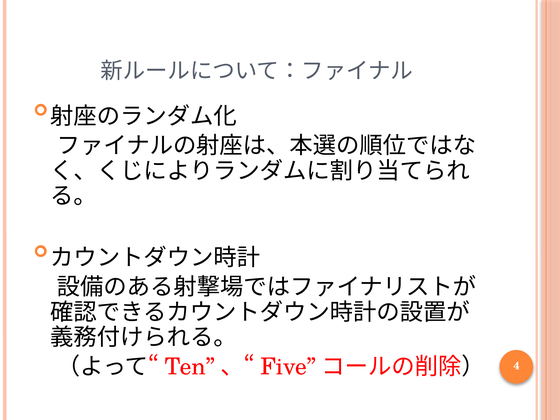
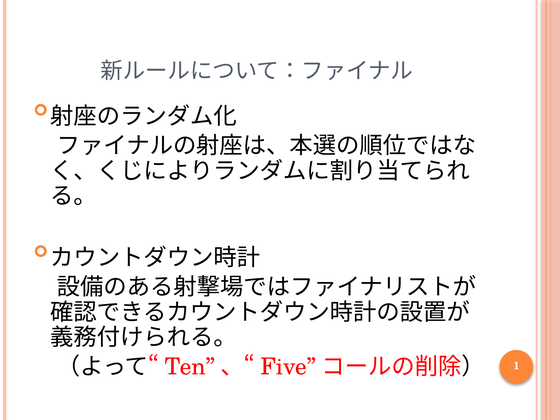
4: 4 -> 1 (516, 366)
